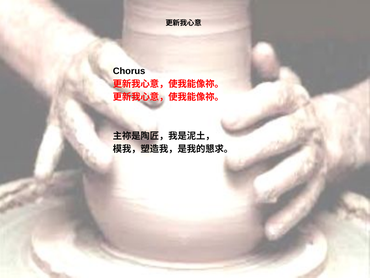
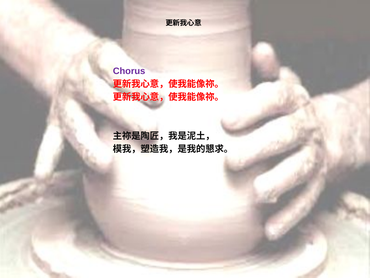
Chorus colour: black -> purple (129, 71)
